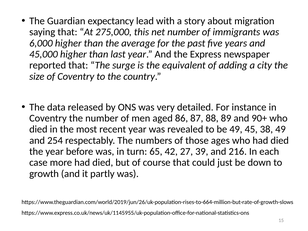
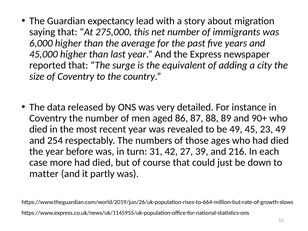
38: 38 -> 23 (266, 129)
65: 65 -> 31 (156, 151)
growth: growth -> matter (44, 174)
